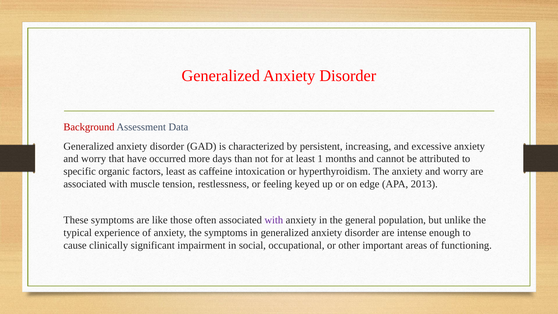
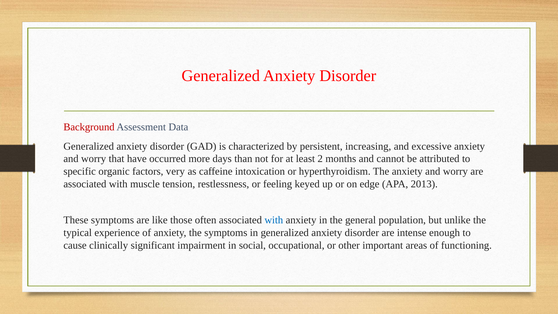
1: 1 -> 2 (320, 159)
factors least: least -> very (175, 171)
with colour: purple -> blue (274, 220)
